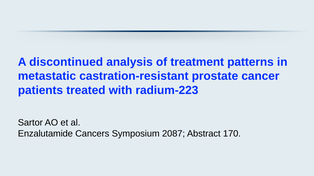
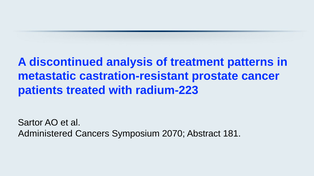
Enzalutamide: Enzalutamide -> Administered (45, 134)
2087: 2087 -> 2070 (174, 134)
170: 170 -> 181 (232, 134)
